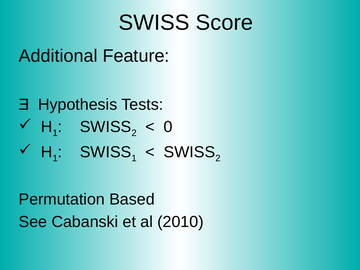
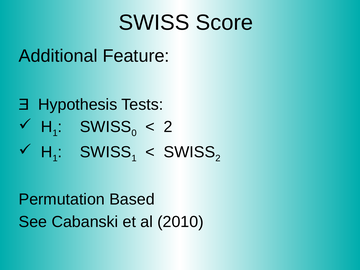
2: 2 -> 0 (134, 133)
0: 0 -> 2 (168, 127)
